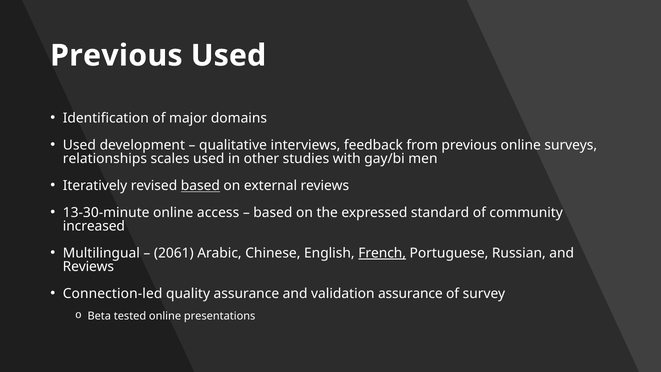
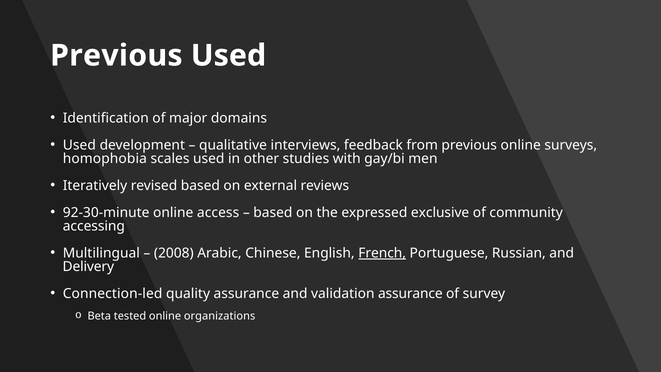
relationships: relationships -> homophobia (105, 159)
based underline: present -> none (200, 186)
13-30-minute: 13-30-minute -> 92-30-minute (106, 213)
standard: standard -> exclusive (440, 213)
increased: increased -> accessing (94, 226)
2061: 2061 -> 2008 (174, 253)
Reviews: Reviews -> Delivery (88, 266)
presentations: presentations -> organizations (220, 316)
